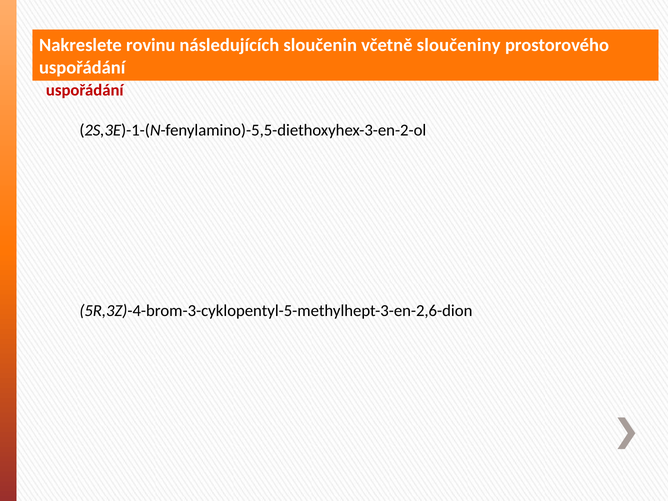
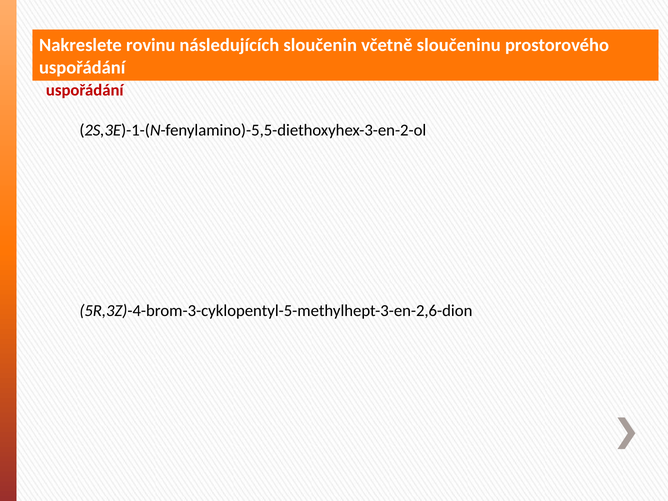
sloučeniny: sloučeniny -> sloučeninu (459, 45)
